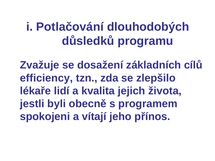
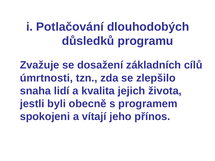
efficiency: efficiency -> úmrtnosti (46, 78)
lékaře: lékaře -> snaha (35, 91)
